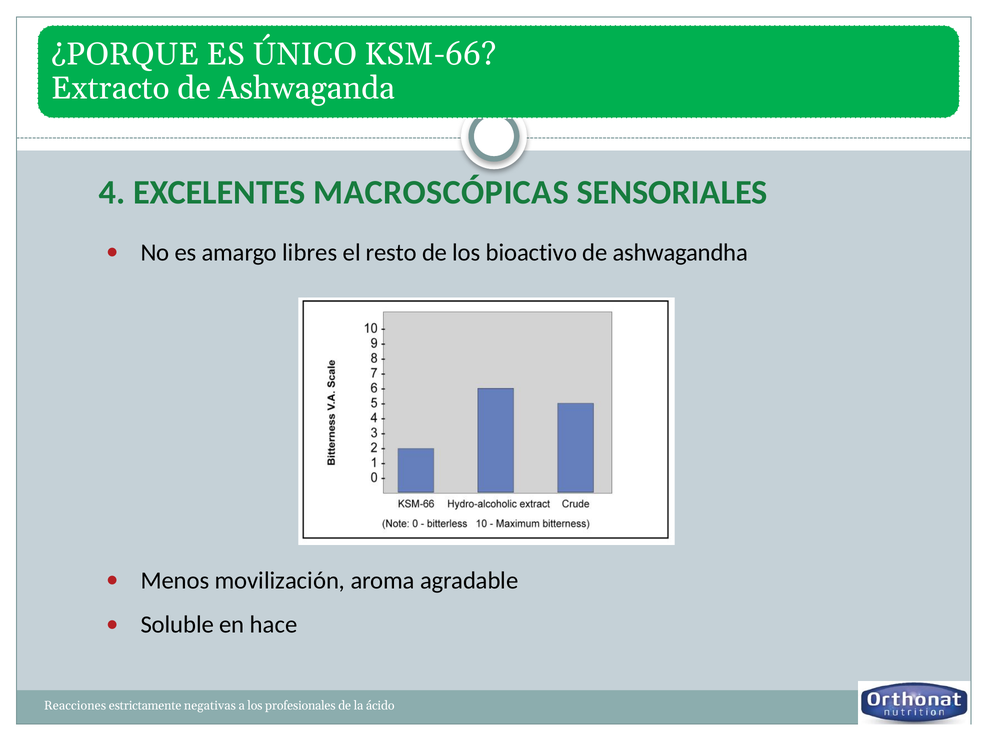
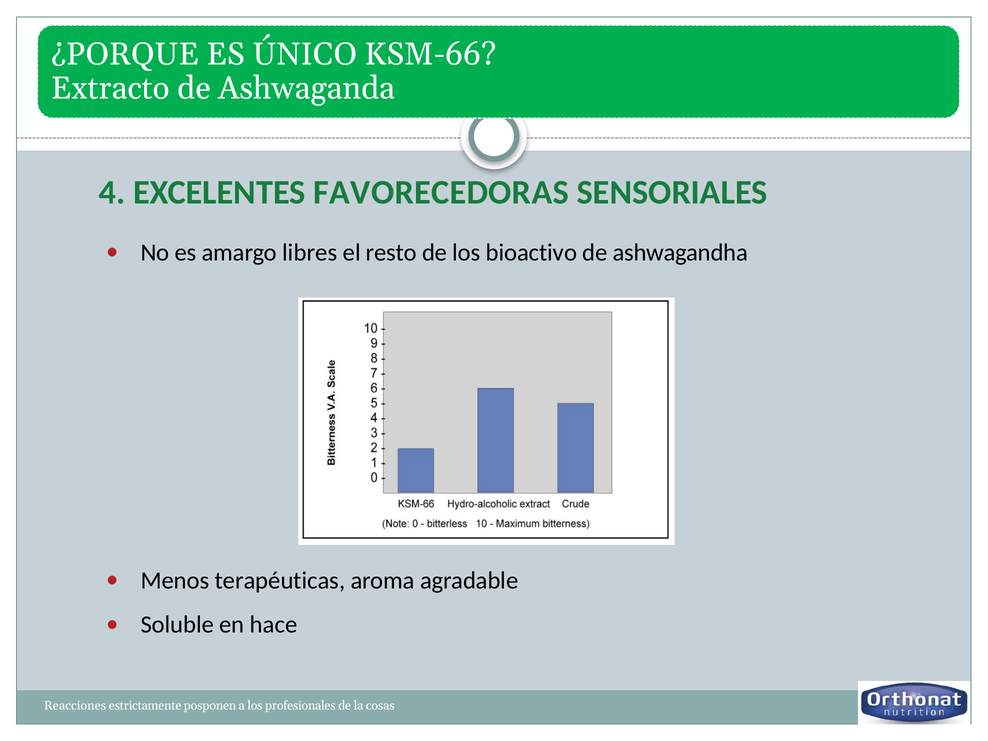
MACROSCÓPICAS: MACROSCÓPICAS -> FAVORECEDORAS (441, 192)
movilización: movilización -> terapéuticas (280, 580)
negativas: negativas -> posponen (210, 706)
ácido: ácido -> cosas (380, 706)
